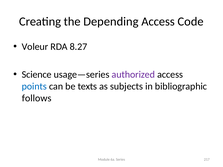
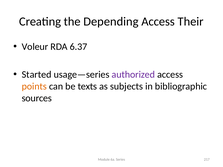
Code: Code -> Their (191, 22)
8.27: 8.27 -> 6.37 (79, 47)
Science: Science -> Started (37, 75)
points colour: blue -> orange (34, 86)
follows: follows -> sources (37, 98)
